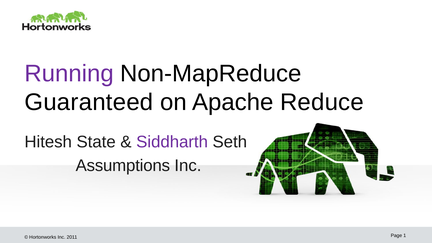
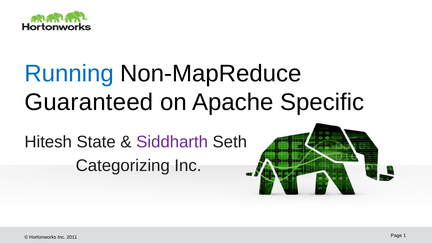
Running colour: purple -> blue (69, 74)
Reduce: Reduce -> Specific (322, 102)
Assumptions: Assumptions -> Categorizing (123, 166)
